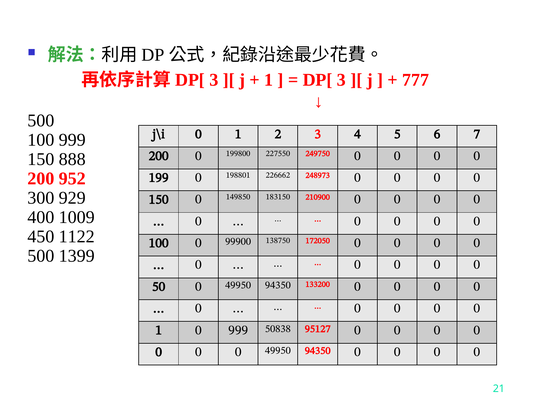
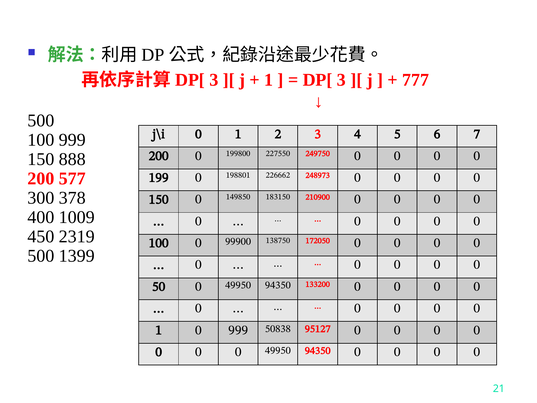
952: 952 -> 577 (72, 178)
929: 929 -> 378 (72, 198)
1122: 1122 -> 2319 (77, 236)
